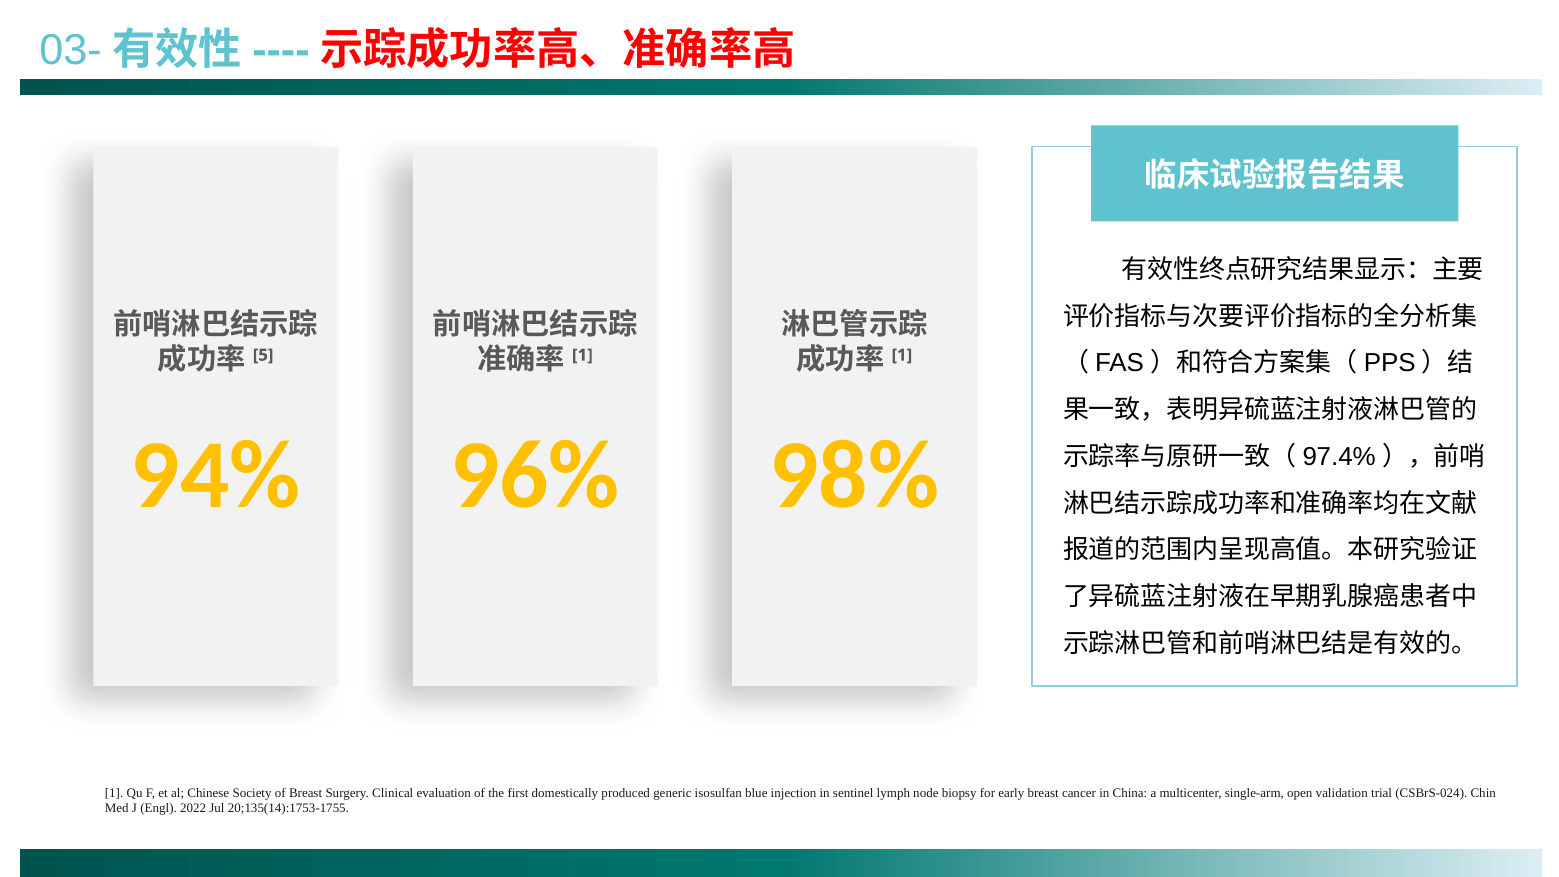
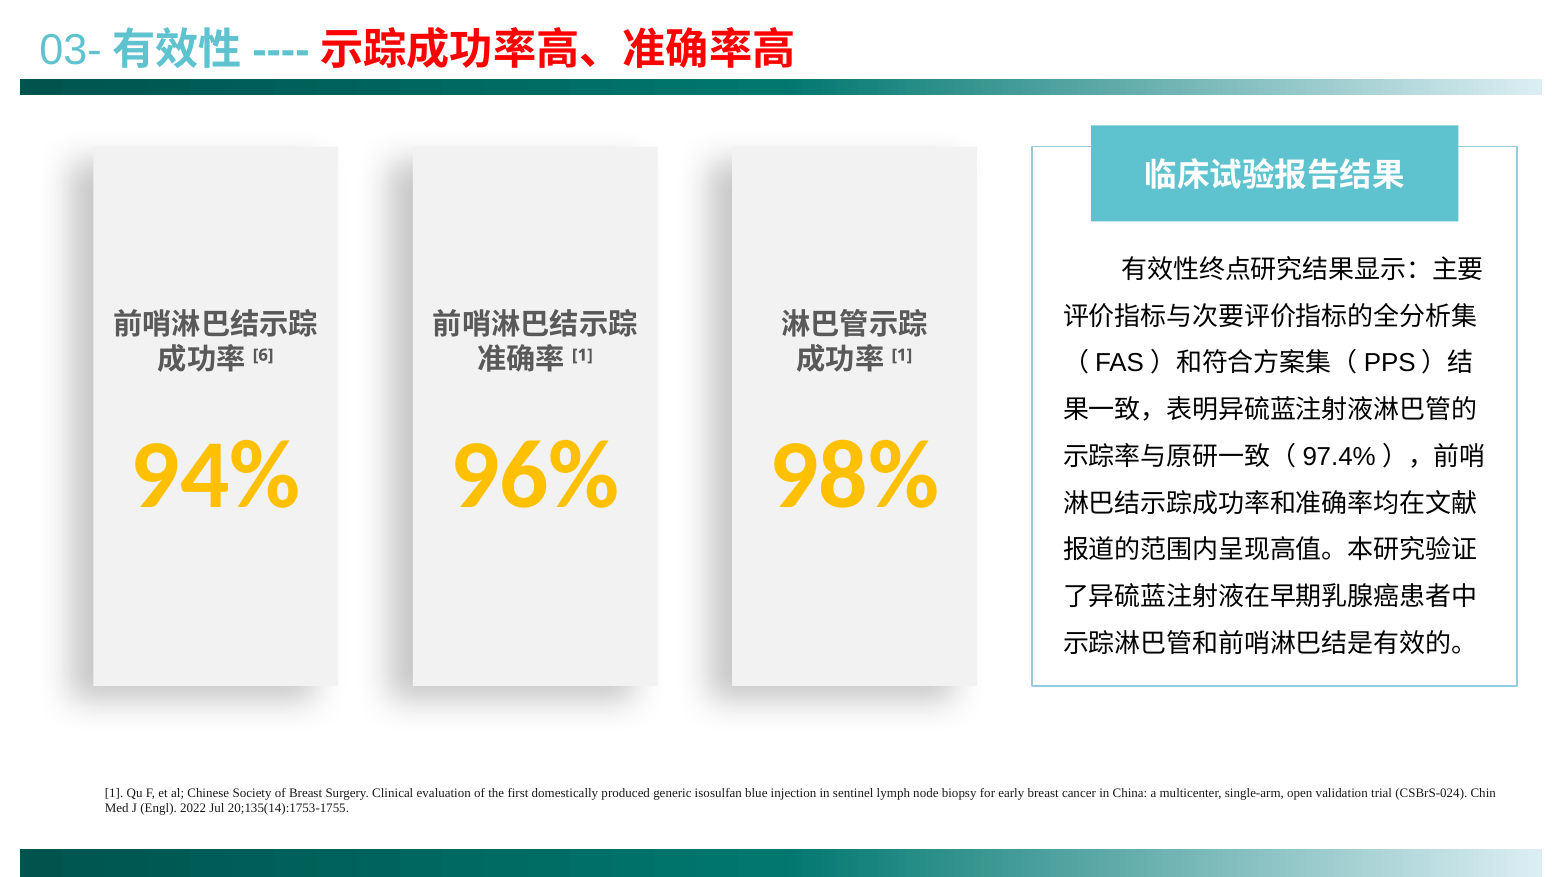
5: 5 -> 6 (263, 355)
